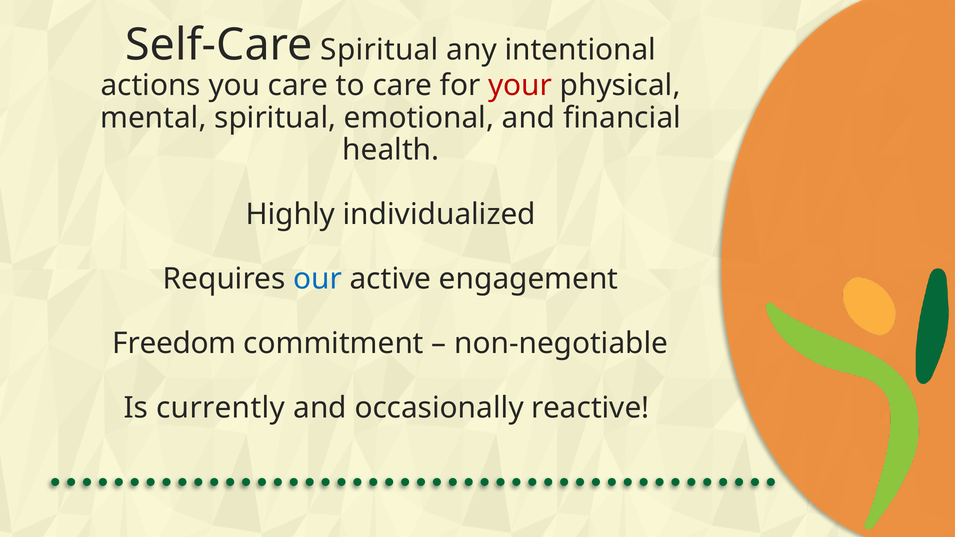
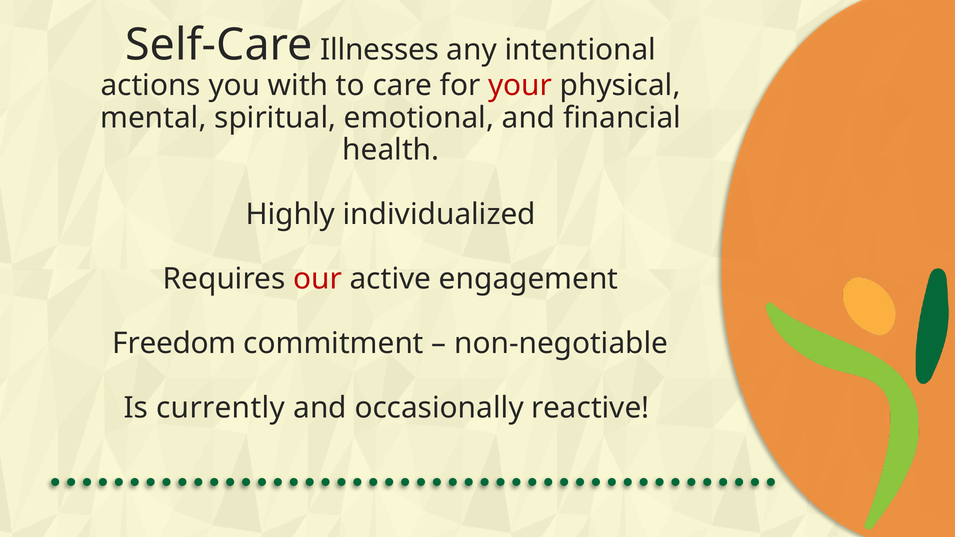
Self-Care Spiritual: Spiritual -> Illnesses (380, 50)
you care: care -> with (298, 86)
our colour: blue -> red (318, 279)
